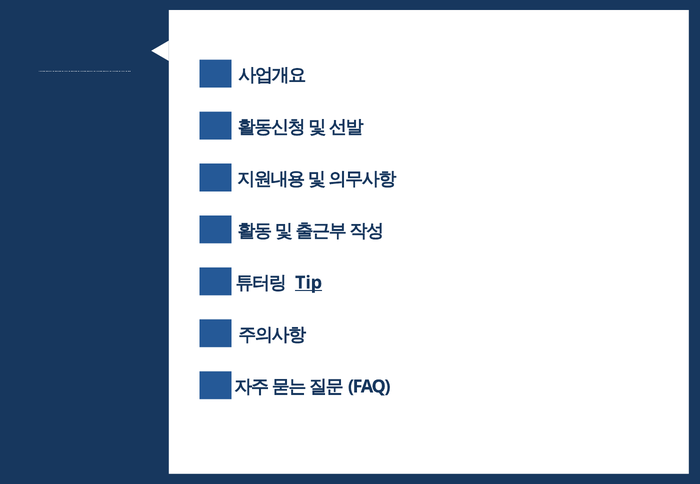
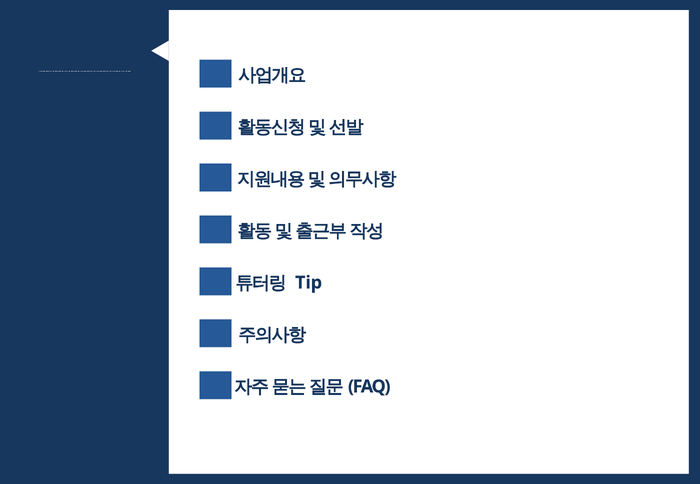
Tip underline: present -> none (309, 283)
